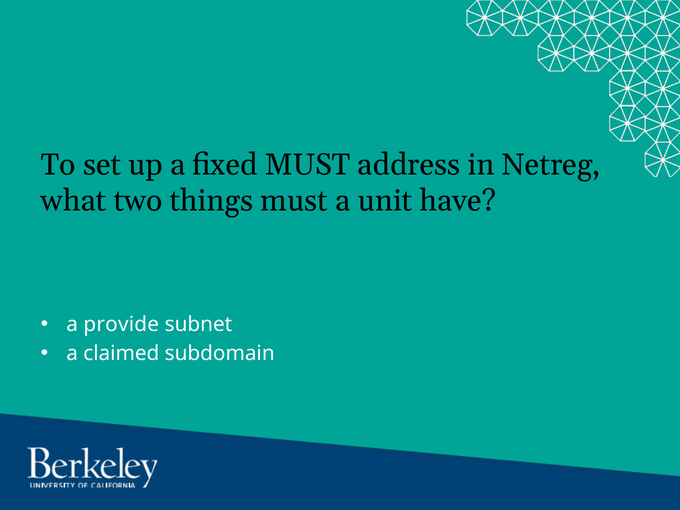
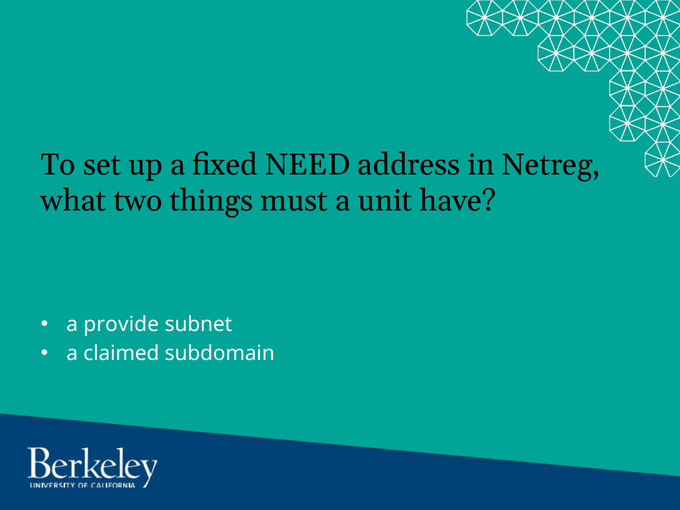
fixed MUST: MUST -> NEED (308, 165)
